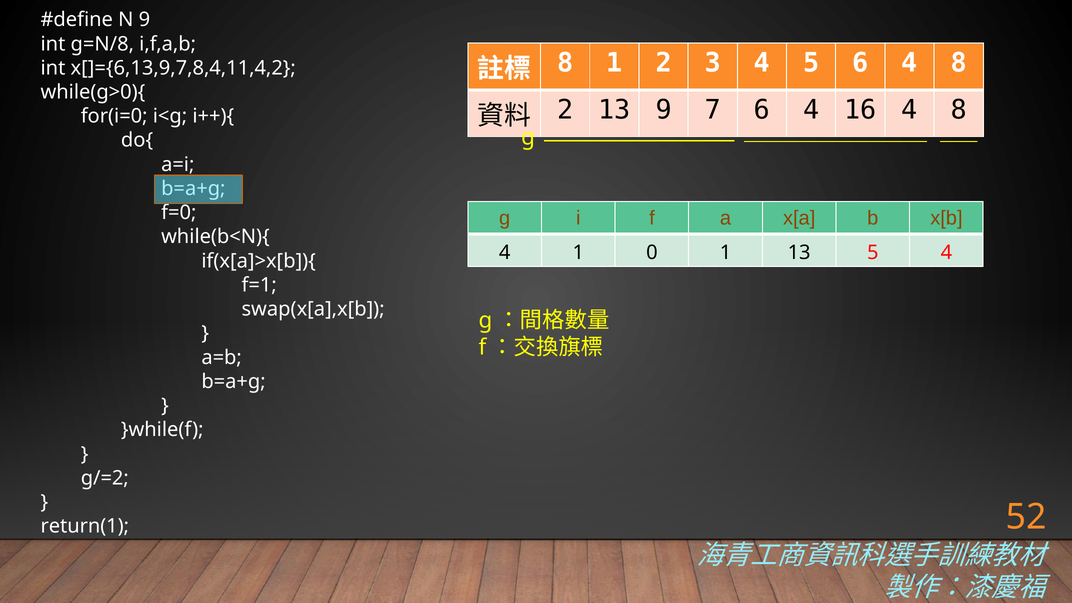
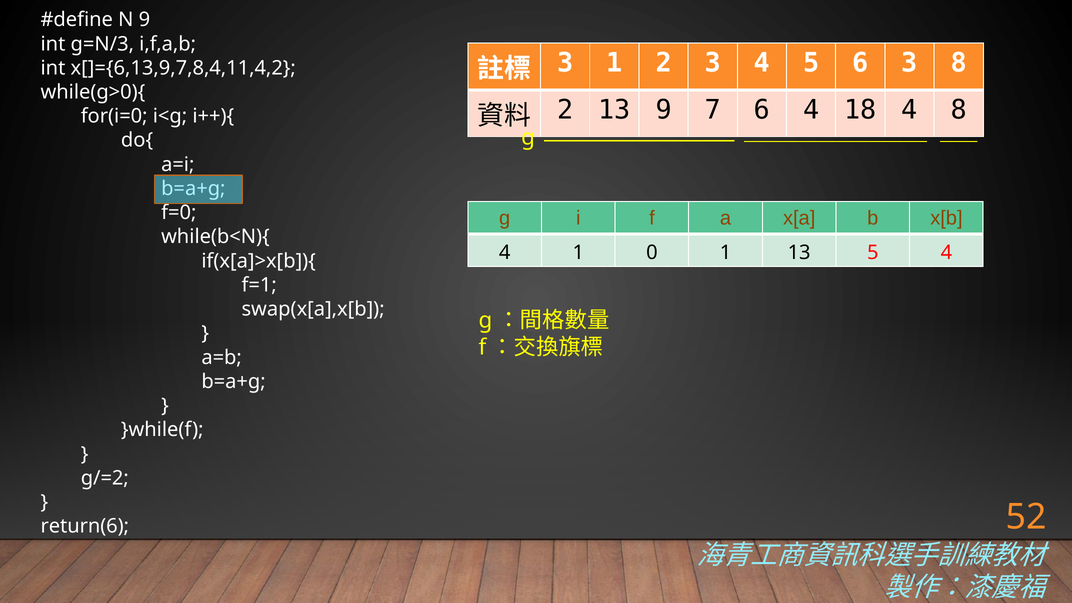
g=N/8: g=N/8 -> g=N/3 (102, 44)
8: 8 -> 3 (565, 63)
5 6 4: 4 -> 3 (910, 63)
16: 16 -> 18 (860, 110)
return(1: return(1 -> return(6 (85, 526)
